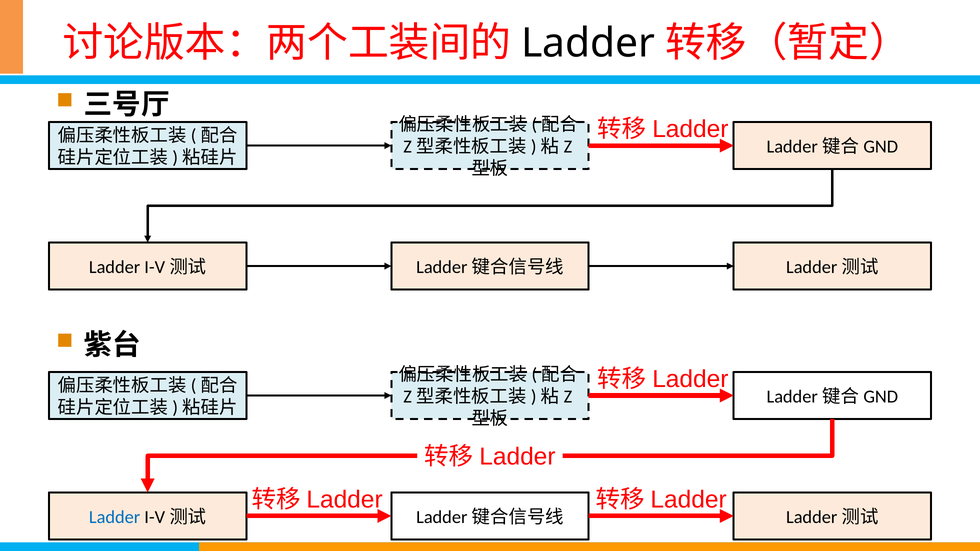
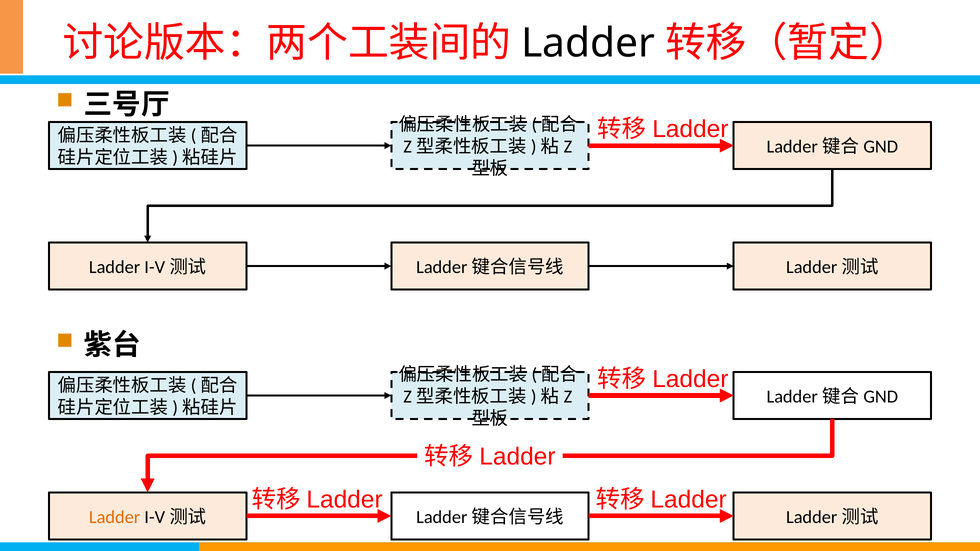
Ladder colour: blue -> orange (115, 517)
